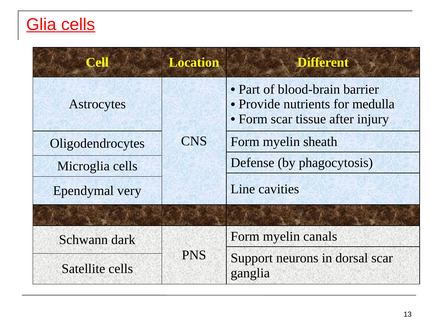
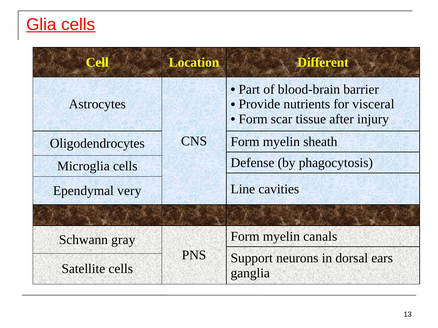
medulla: medulla -> visceral (373, 104)
dark: dark -> gray (123, 240)
dorsal scar: scar -> ears (382, 259)
